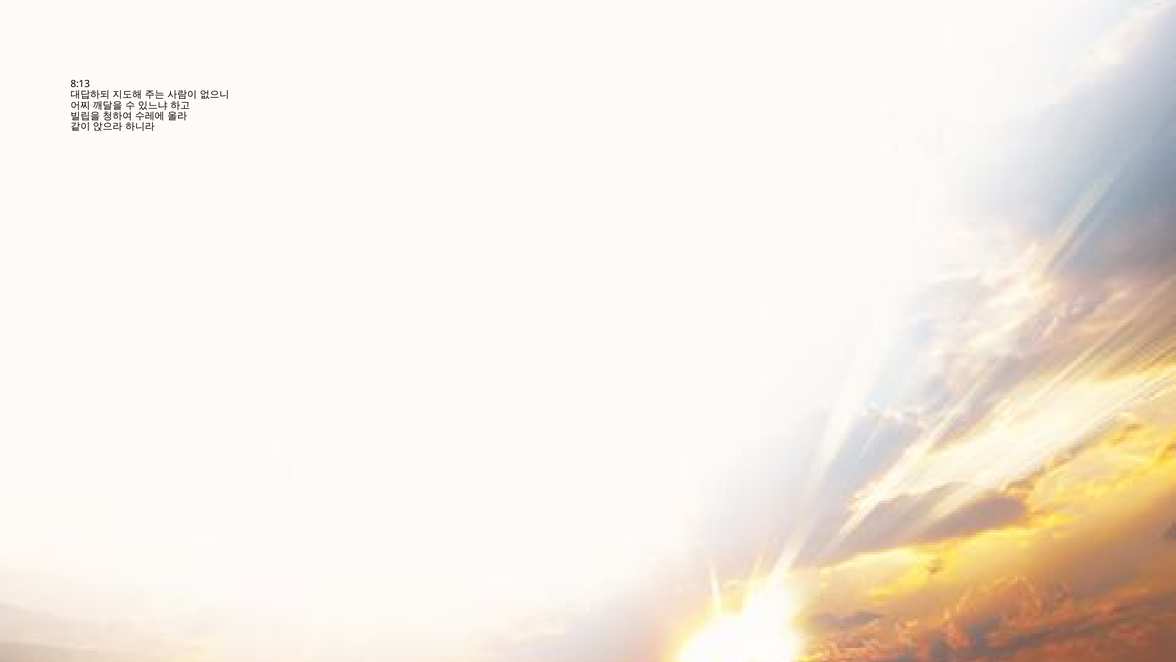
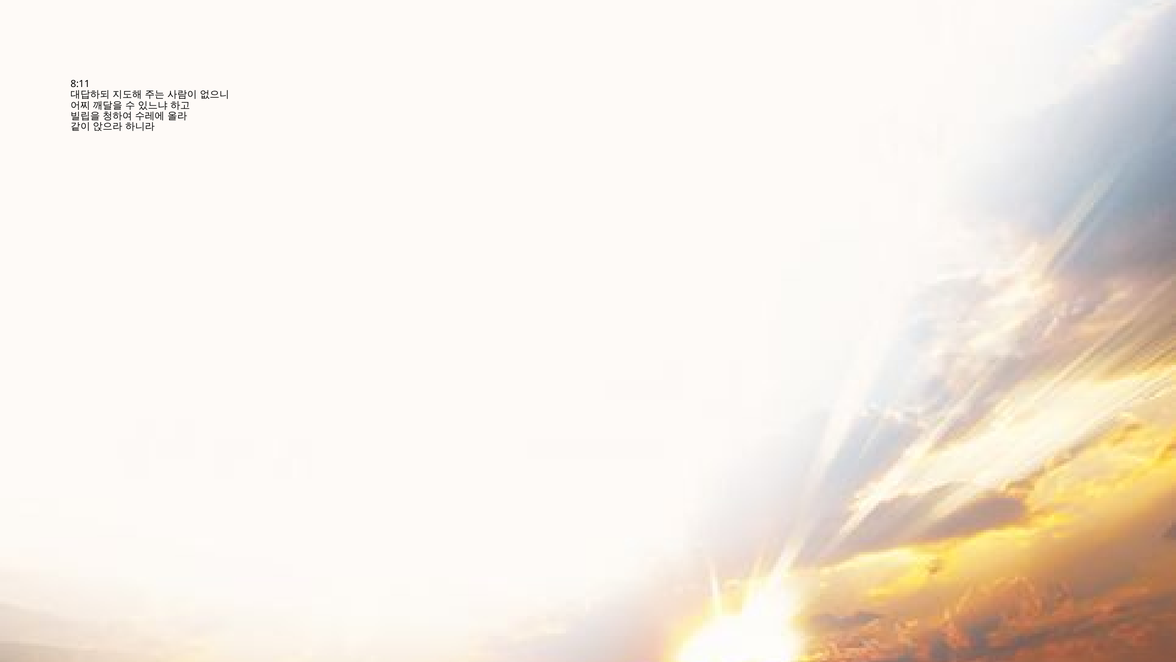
8:13: 8:13 -> 8:11 (80, 84)
